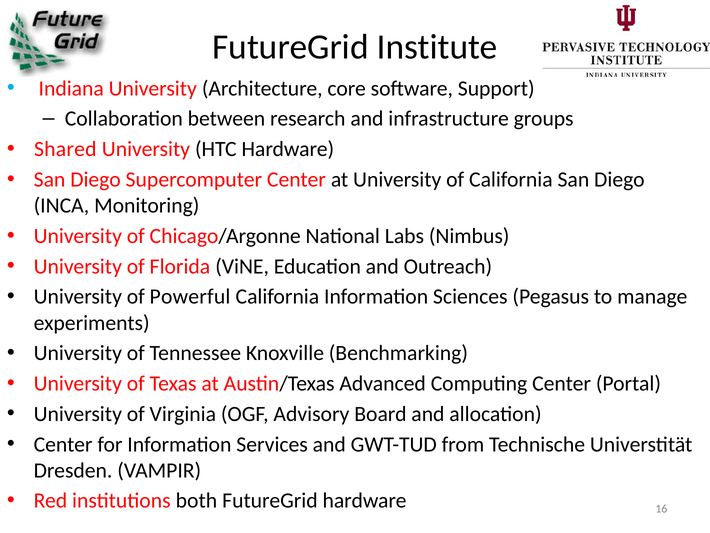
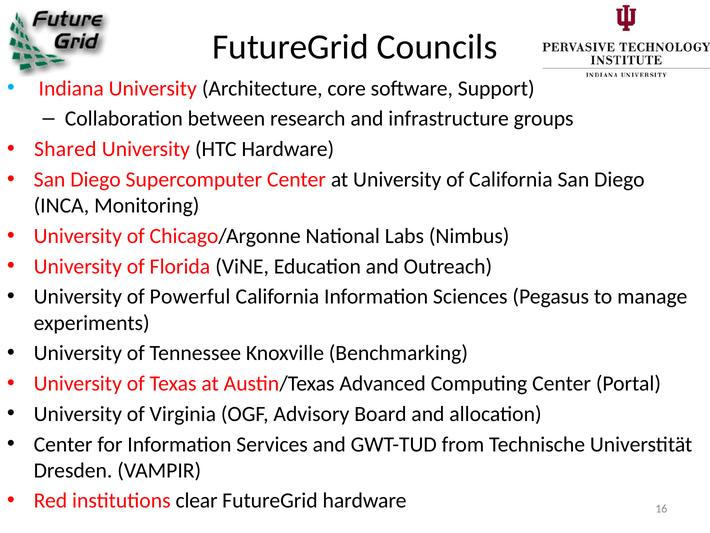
Institute: Institute -> Councils (437, 47)
both: both -> clear (197, 500)
